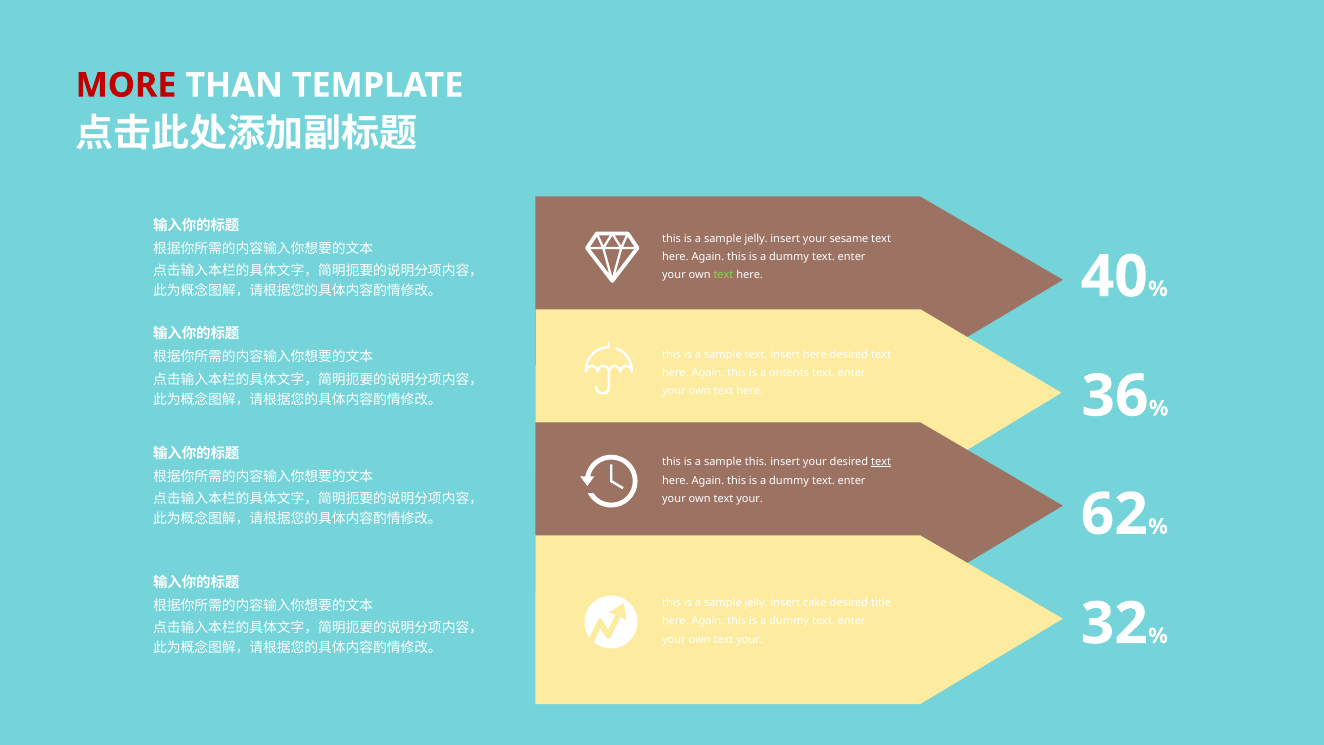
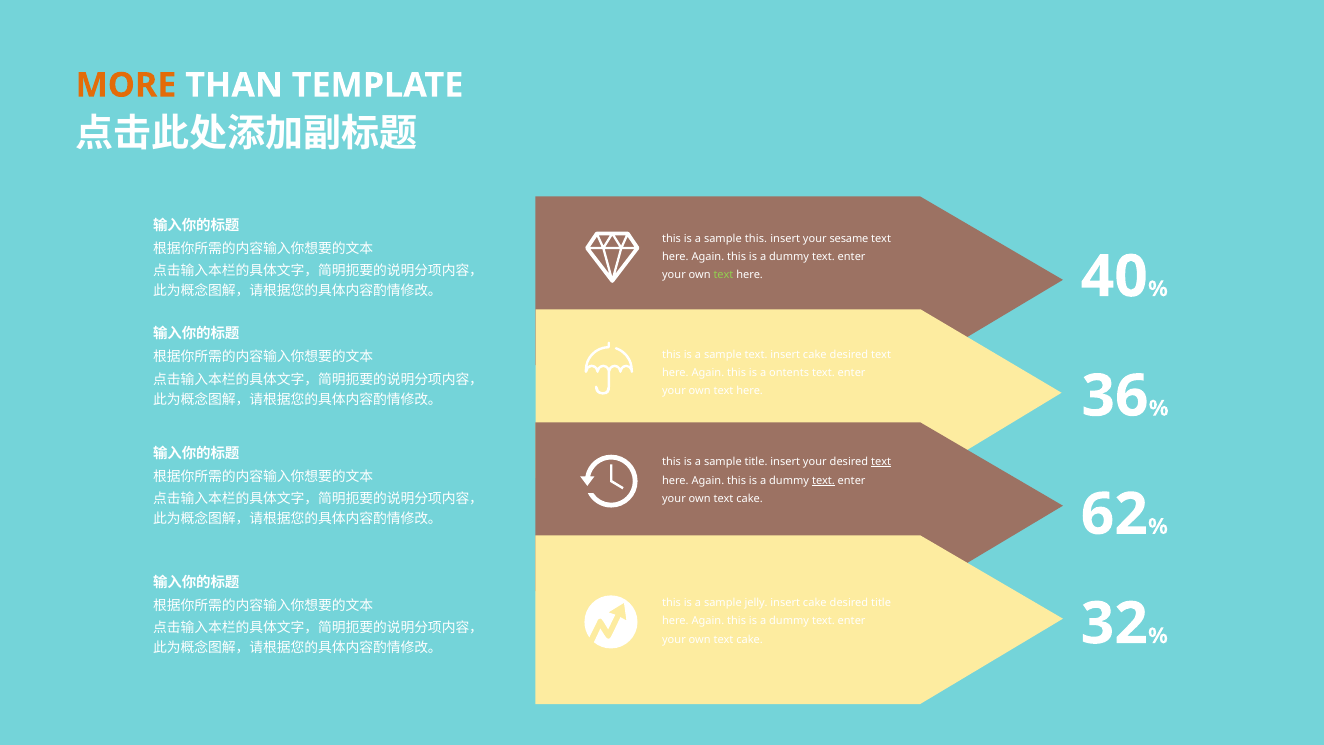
MORE colour: red -> orange (126, 85)
jelly: jelly -> this (756, 238)
text insert here: here -> cake (815, 354)
sample this: this -> title (756, 462)
text underline: none -> present (823, 480)
your: your -> cake (750, 499)
your: your -> cake (750, 639)
